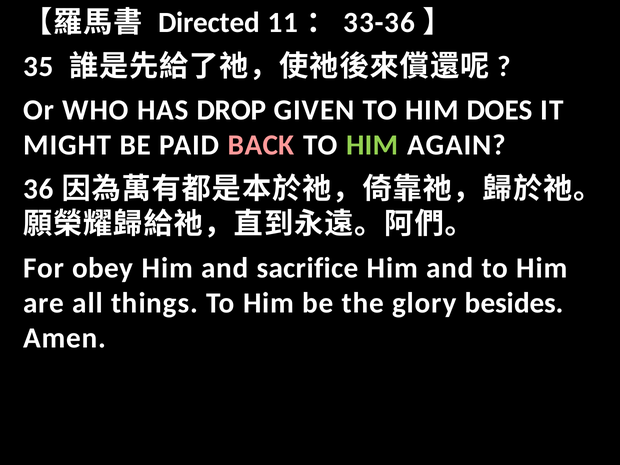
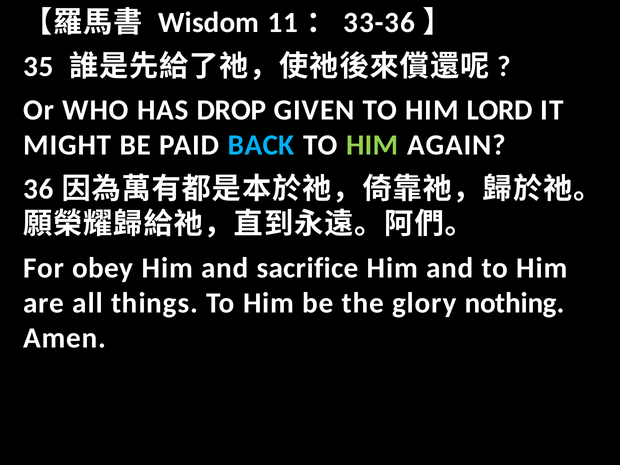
Directed: Directed -> Wisdom (209, 23)
DOES: DOES -> LORD (500, 110)
BACK colour: pink -> light blue (261, 145)
besides: besides -> nothing (514, 303)
